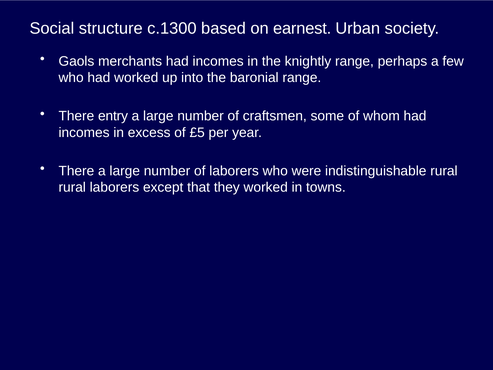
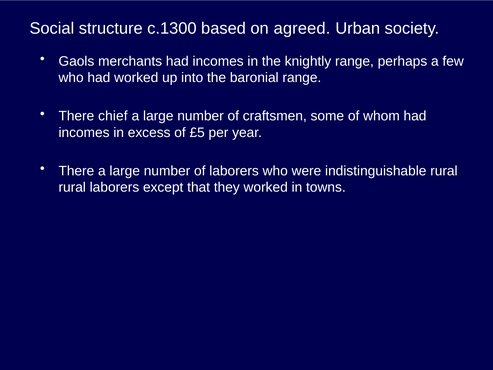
earnest: earnest -> agreed (302, 28)
entry: entry -> chief (113, 116)
